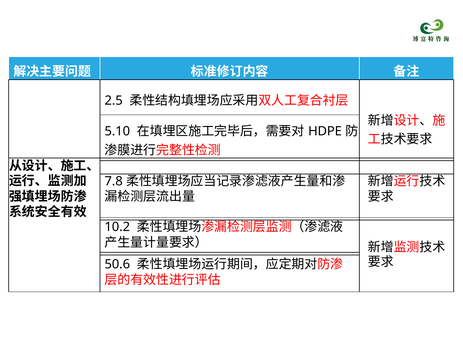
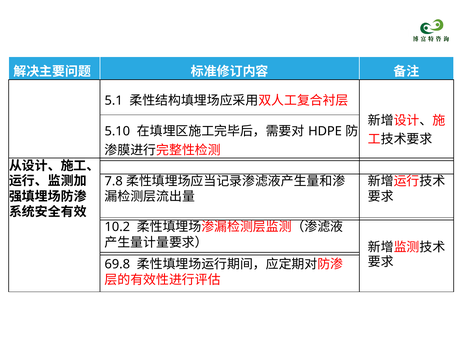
2.5: 2.5 -> 5.1 (114, 101)
50.6: 50.6 -> 69.8 (117, 264)
